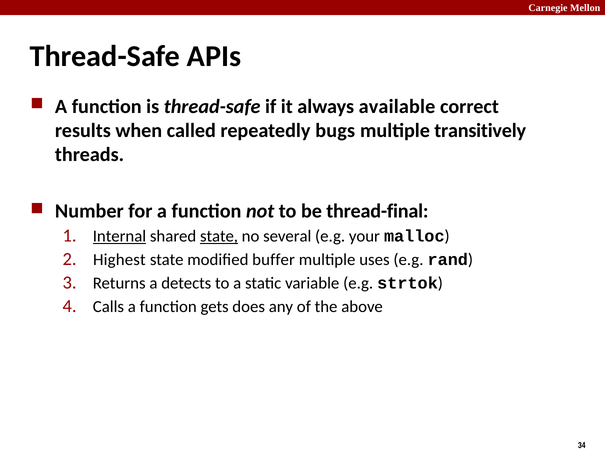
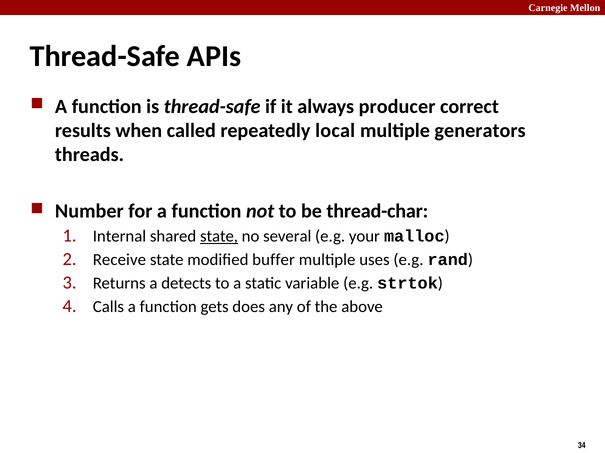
available: available -> producer (397, 107)
bugs: bugs -> local (335, 131)
transitively: transitively -> generators (480, 131)
thread-final: thread-final -> thread-char (377, 212)
Internal underline: present -> none (119, 237)
Highest: Highest -> Receive (119, 260)
